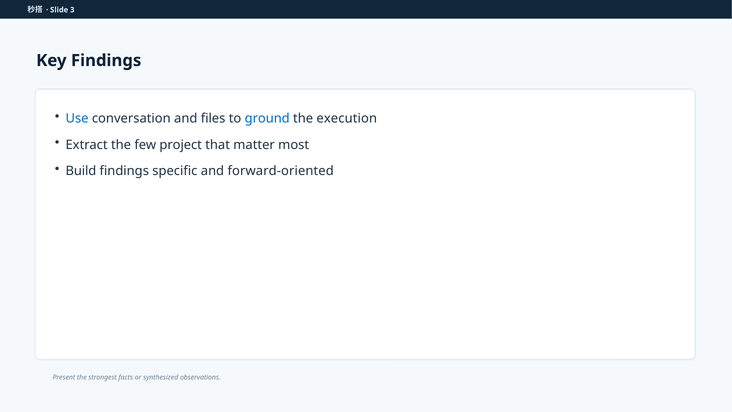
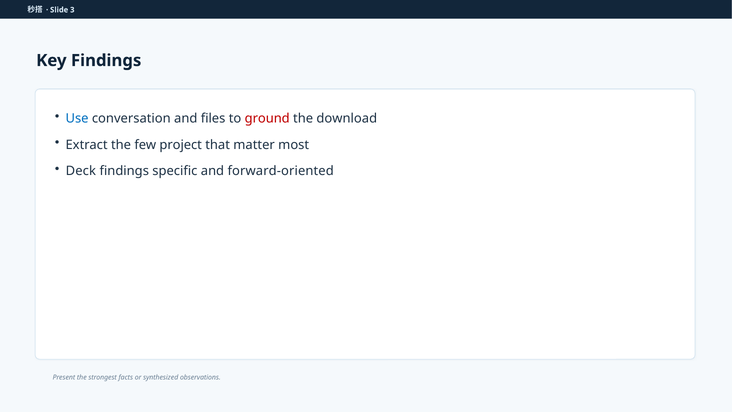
ground colour: blue -> red (267, 118)
execution: execution -> download (347, 118)
Build: Build -> Deck (81, 171)
